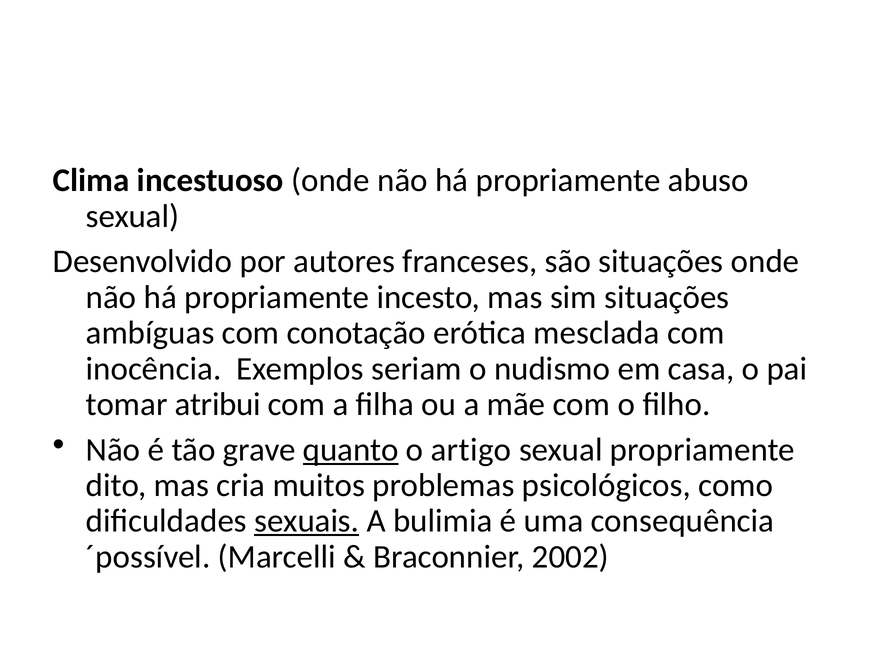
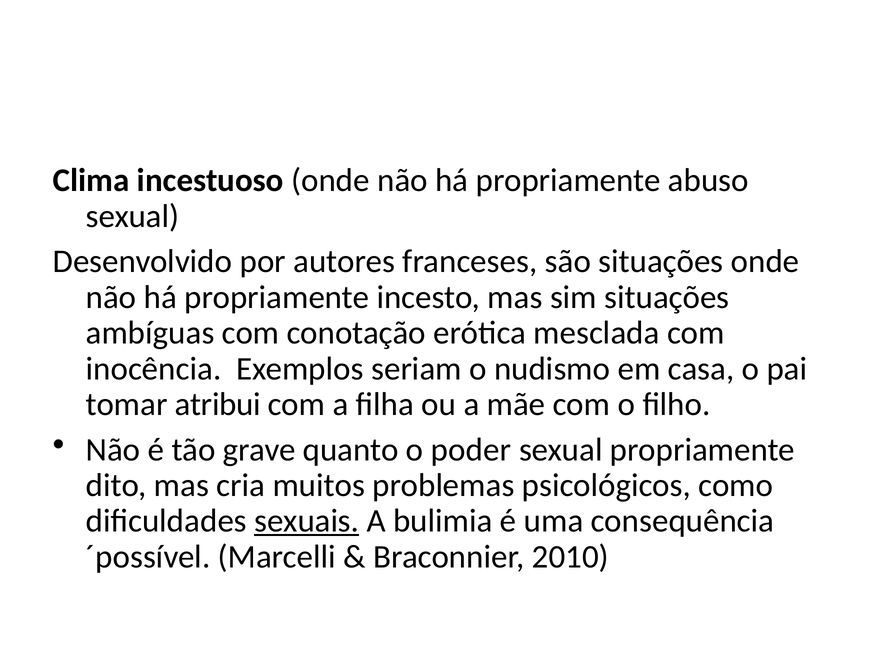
quanto underline: present -> none (351, 450)
artigo: artigo -> poder (471, 450)
2002: 2002 -> 2010 (570, 557)
